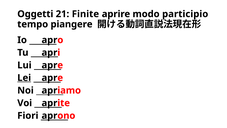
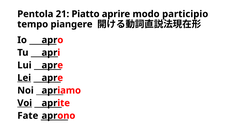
Oggetti: Oggetti -> Pentola (35, 14)
Finite: Finite -> Piatto (86, 14)
Voi underline: none -> present (25, 103)
Fiori: Fiori -> Fate (28, 115)
